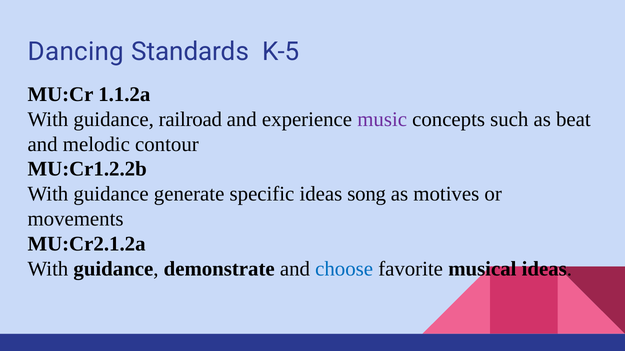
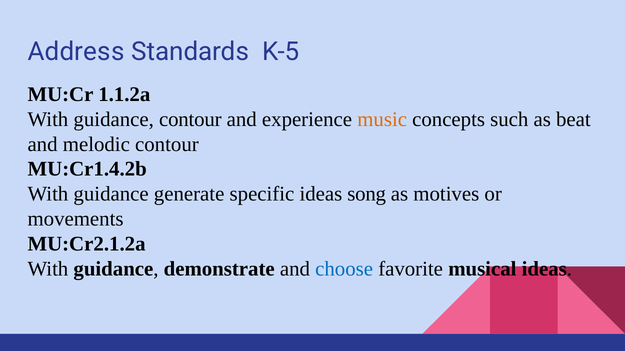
Dancing: Dancing -> Address (76, 52)
guidance railroad: railroad -> contour (190, 119)
music colour: purple -> orange (382, 119)
MU:Cr1.2.2b: MU:Cr1.2.2b -> MU:Cr1.4.2b (87, 169)
